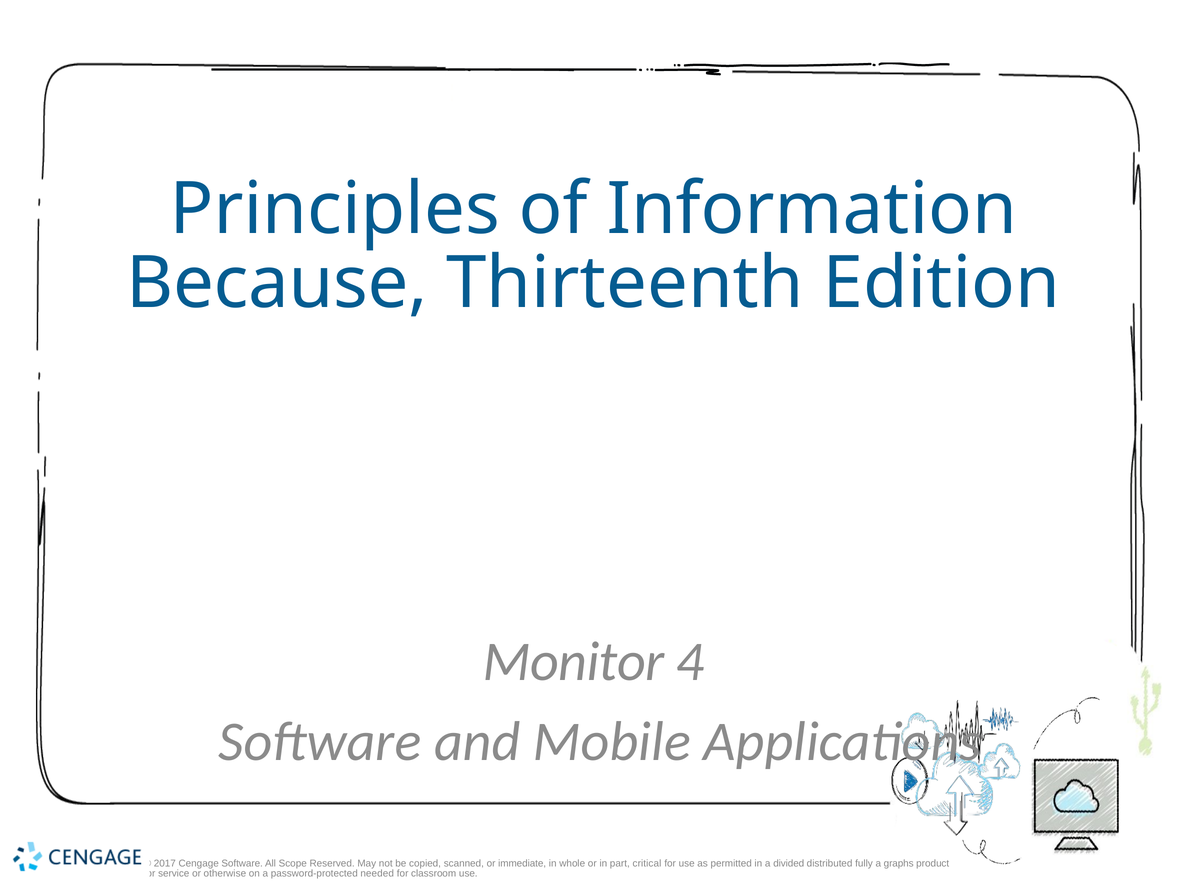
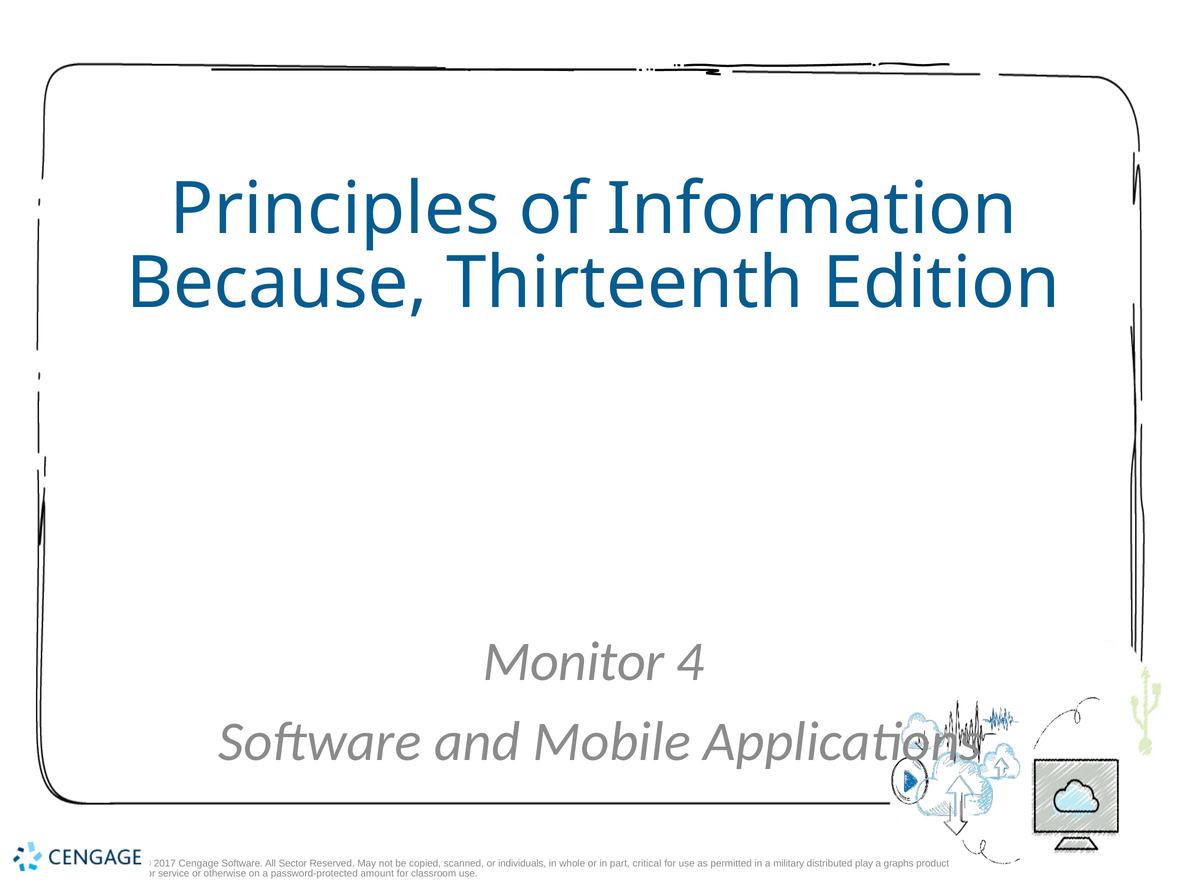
Scope: Scope -> Sector (293, 863)
immediate: immediate -> individuals (522, 863)
divided: divided -> military (789, 863)
fully: fully -> play (864, 863)
needed: needed -> amount (377, 873)
